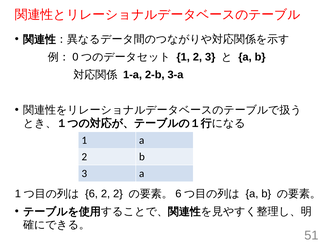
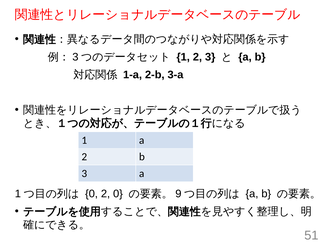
0: 0 -> 3 (75, 57)
6: 6 -> 0 (92, 194)
2 2: 2 -> 0 (118, 194)
6: 6 -> 9 (178, 194)
